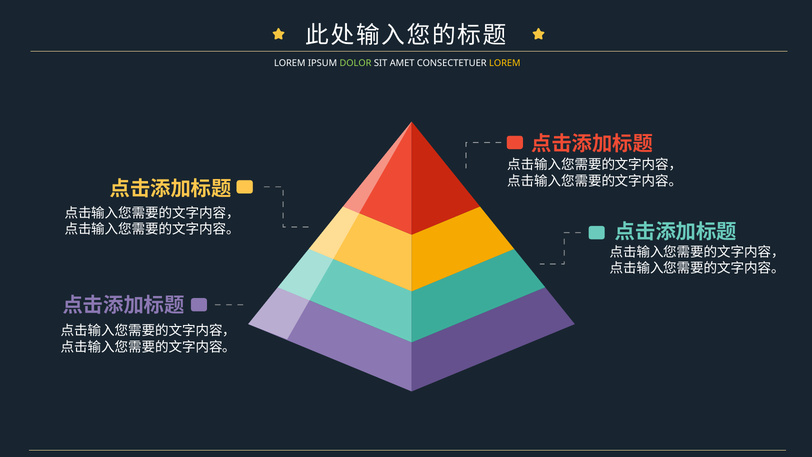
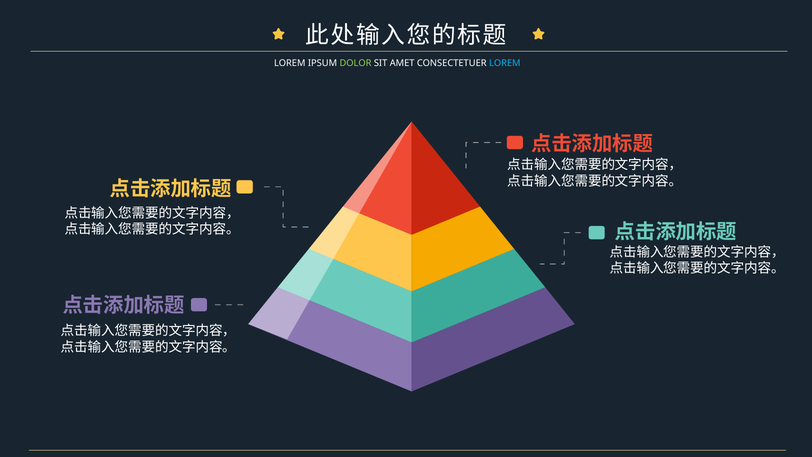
LOREM colour: yellow -> light blue (505, 63)
